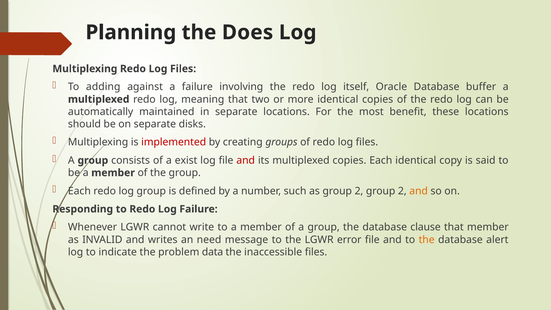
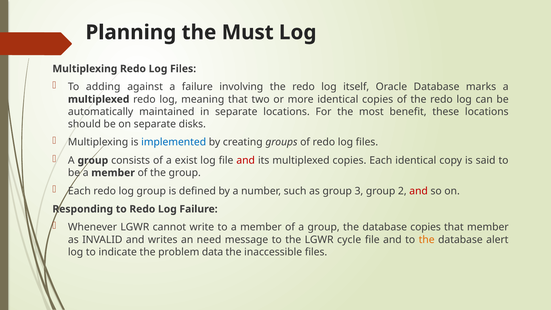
Does: Does -> Must (248, 32)
buffer: buffer -> marks (481, 87)
implemented colour: red -> blue (174, 142)
as group 2: 2 -> 3 (359, 191)
and colour: orange -> red (419, 191)
database clause: clause -> copies (426, 227)
error: error -> cycle (349, 240)
